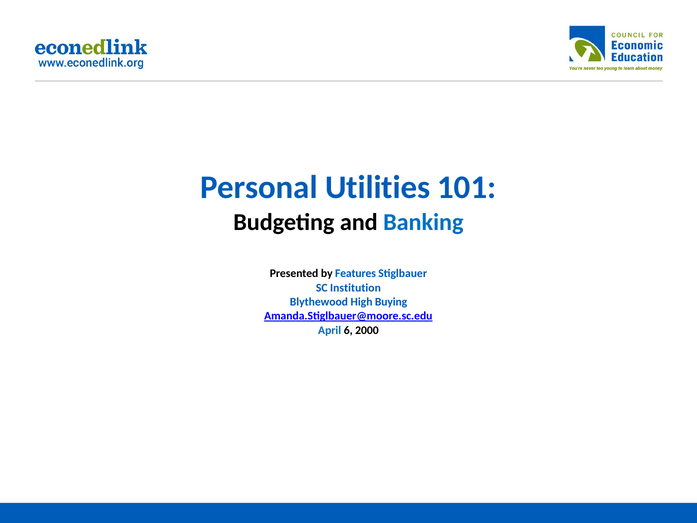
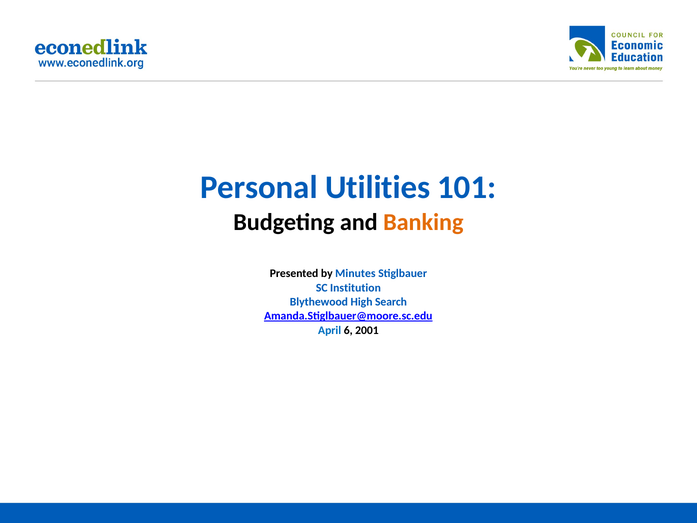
Banking colour: blue -> orange (423, 222)
Features: Features -> Minutes (355, 273)
Buying: Buying -> Search (391, 302)
2000: 2000 -> 2001 (367, 330)
